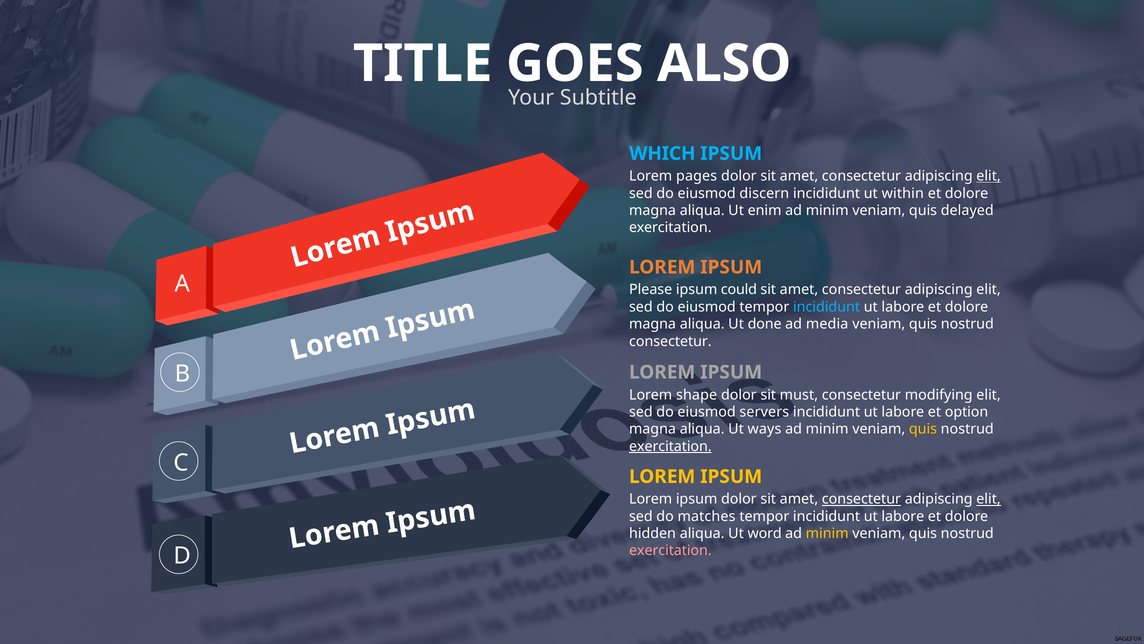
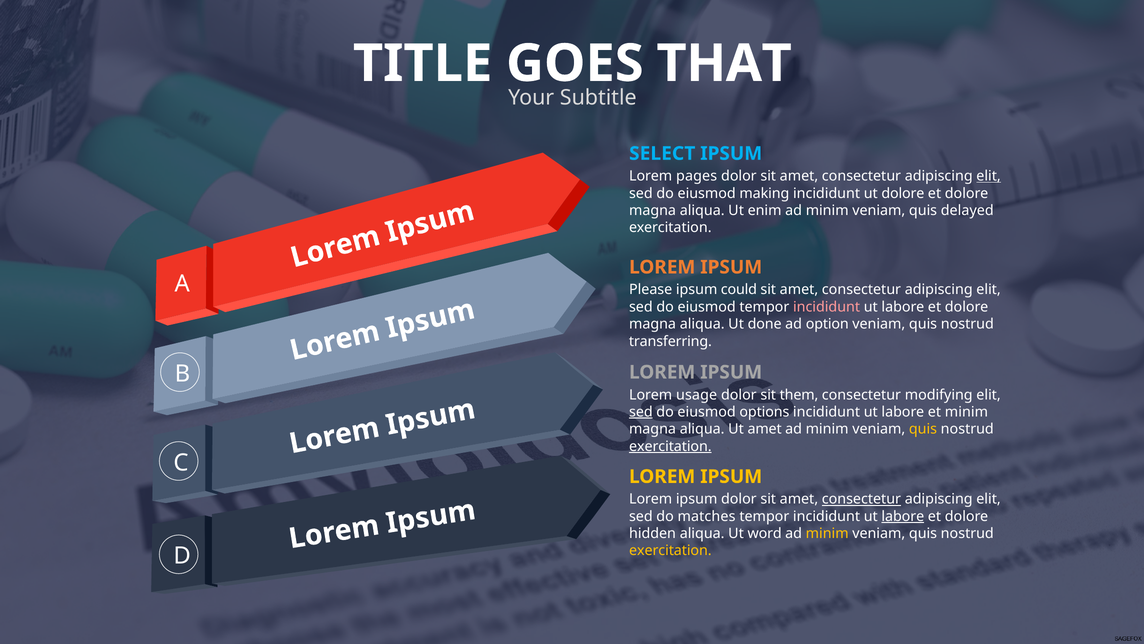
ALSO: ALSO -> THAT (724, 64)
WHICH: WHICH -> SELECT (662, 153)
discern: discern -> making (764, 193)
ut within: within -> dolore (903, 193)
incididunt colour: light blue -> pink (827, 307)
media: media -> option (827, 324)
consectetur: consectetur -> transferring (670, 341)
shape: shape -> usage (697, 395)
must: must -> them (799, 395)
sed underline: none -> present (641, 412)
servers: servers -> options (764, 412)
et option: option -> minim (966, 412)
Ut ways: ways -> amet (765, 429)
elit underline: present -> none (989, 499)
labore underline: none -> present (903, 516)
exercitation colour: pink -> yellow (670, 550)
